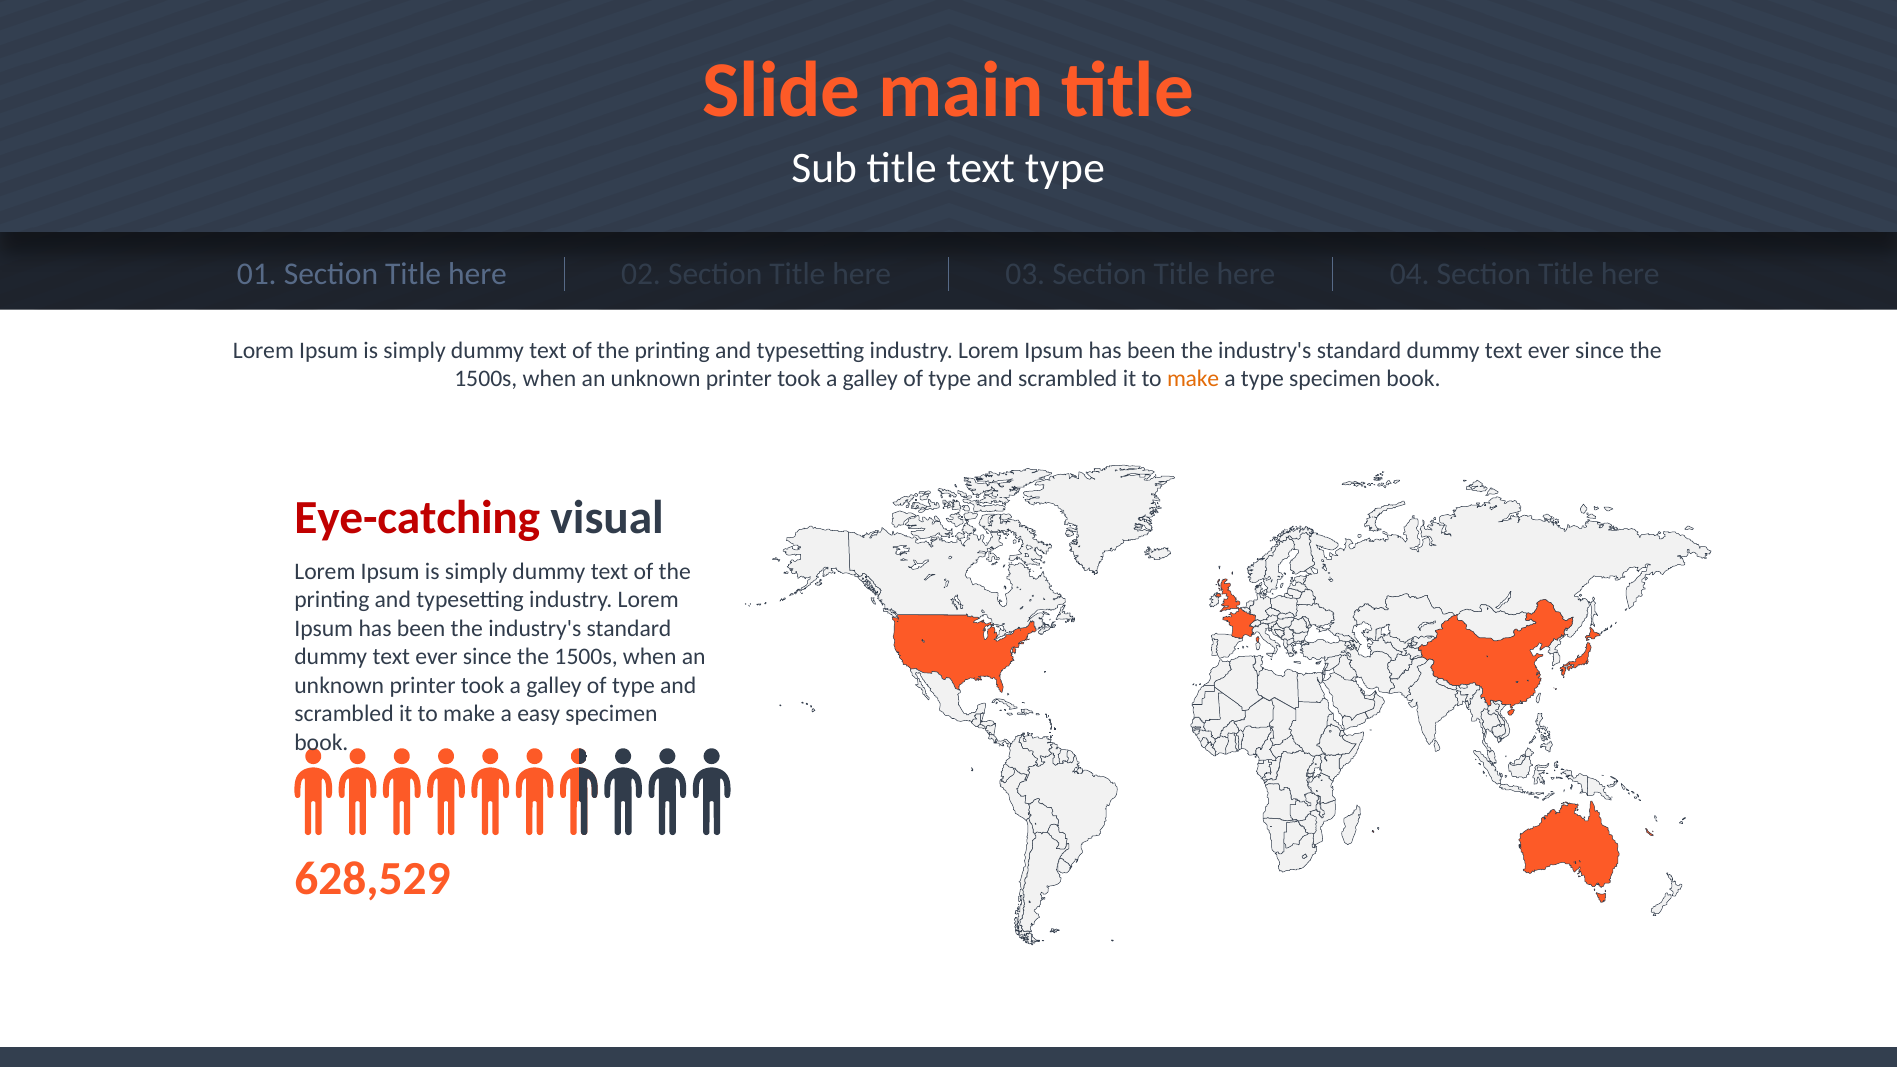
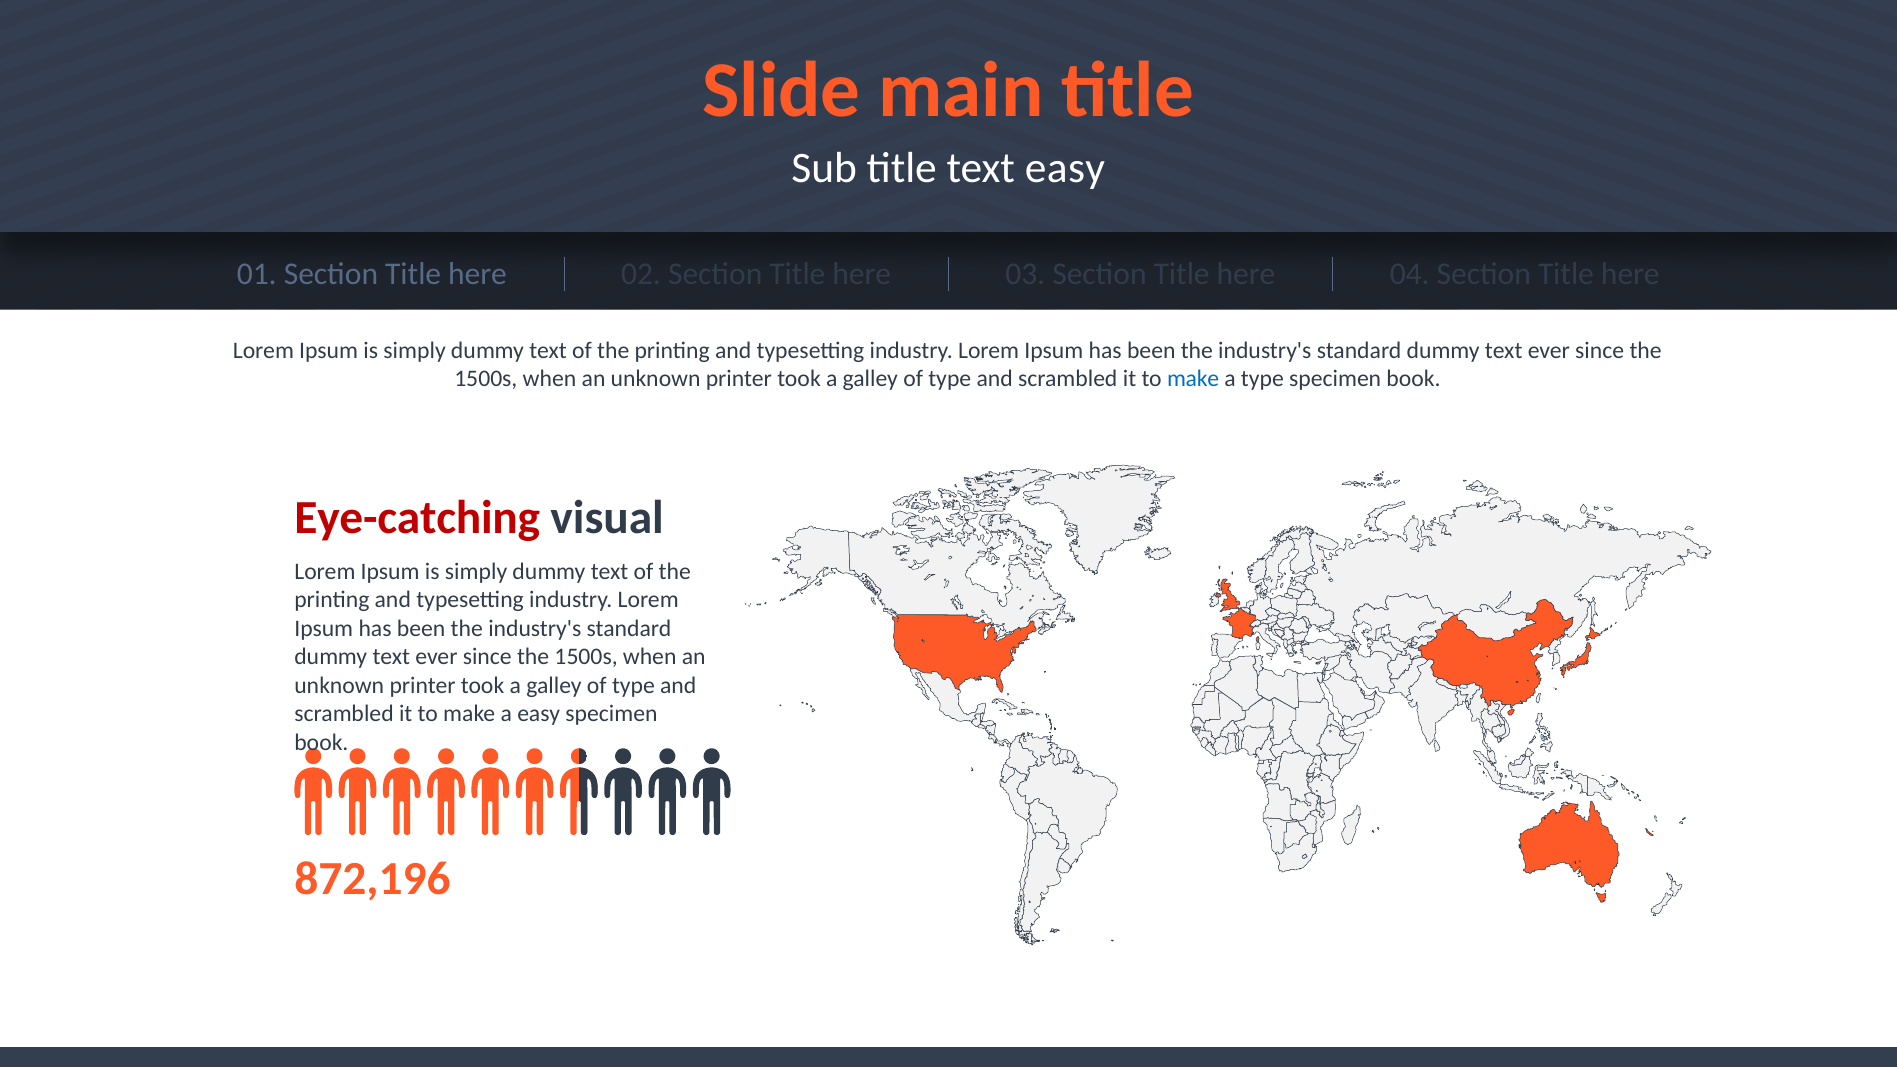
text type: type -> easy (1065, 168)
make colour: orange -> blue (1193, 379)
628,529: 628,529 -> 872,196 (373, 879)
